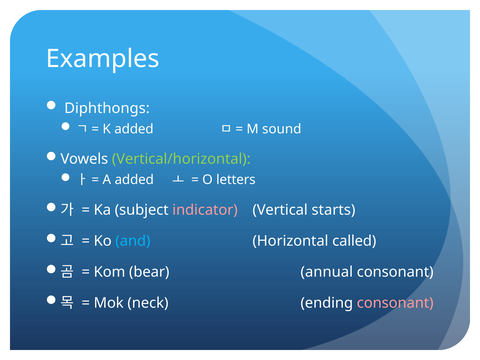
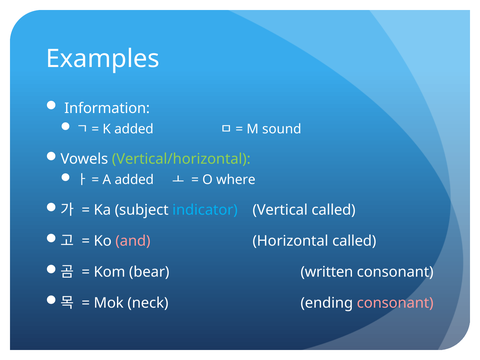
Diphthongs: Diphthongs -> Information (107, 108)
letters: letters -> where (236, 180)
indicator colour: pink -> light blue (205, 210)
Vertical starts: starts -> called (334, 210)
and colour: light blue -> pink (133, 241)
annual: annual -> written (327, 272)
